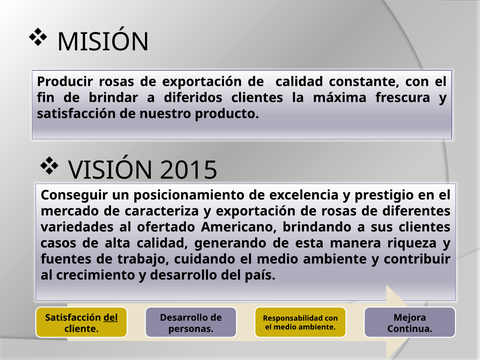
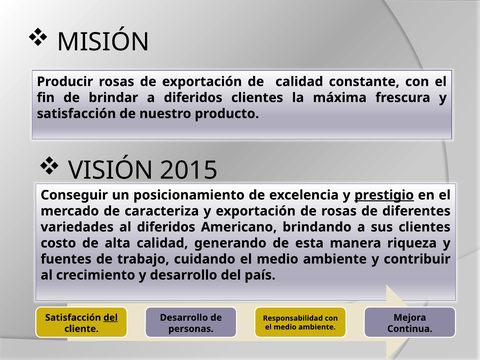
prestigio underline: none -> present (384, 195)
al ofertado: ofertado -> diferidos (166, 227)
casos: casos -> costo (58, 243)
